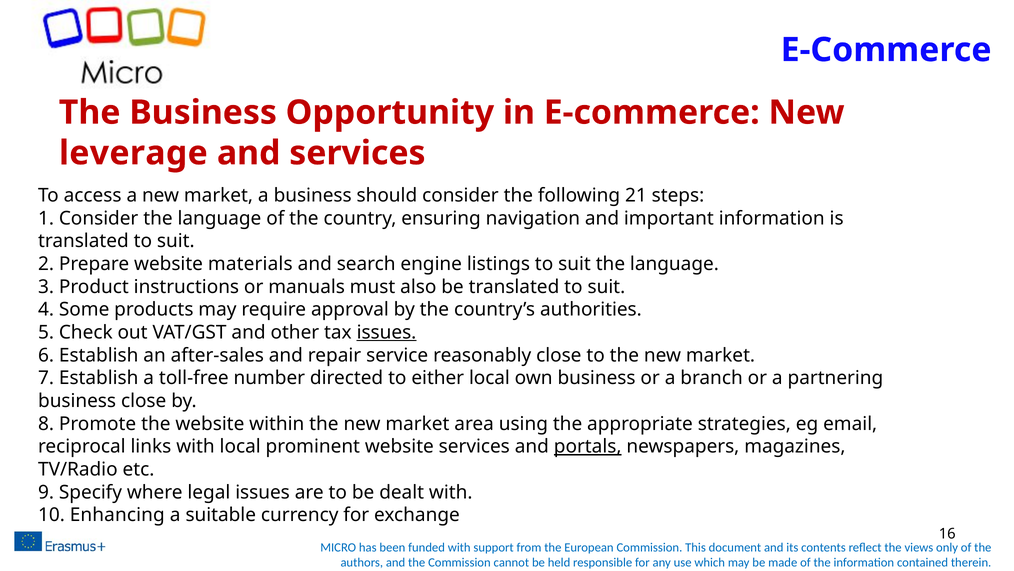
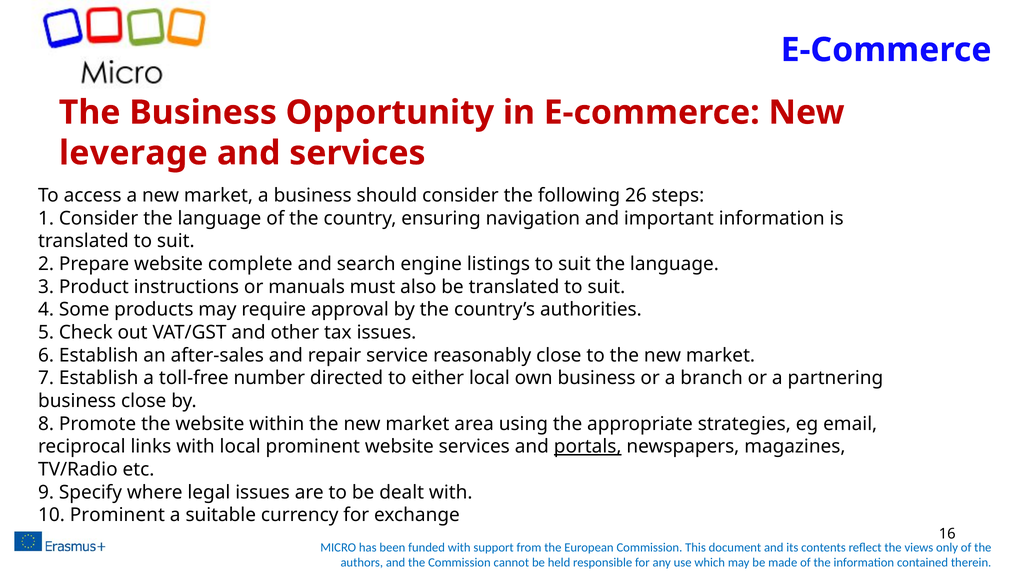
21: 21 -> 26 (636, 195)
materials: materials -> complete (250, 264)
issues underline: present -> none (386, 332)
10 Enhancing: Enhancing -> Prominent (117, 515)
